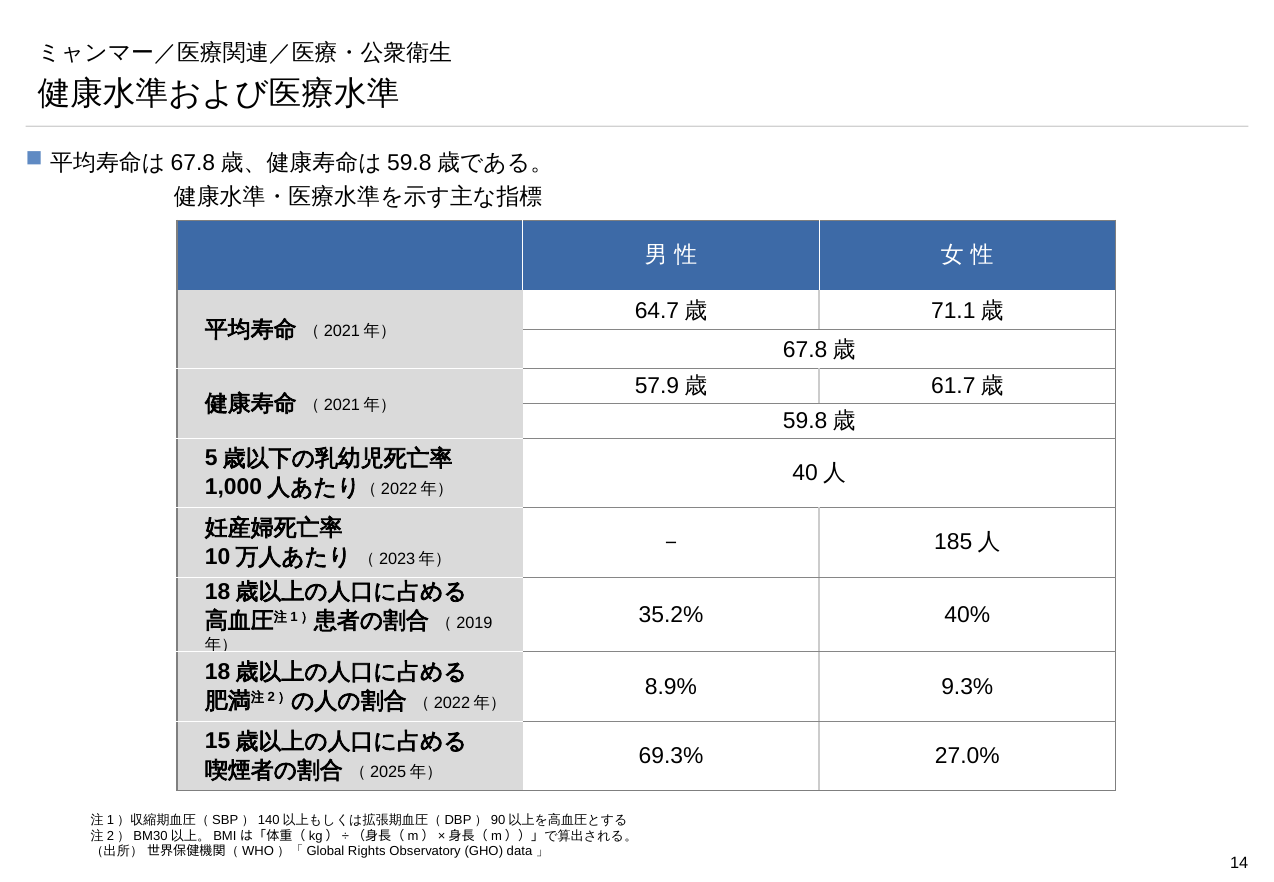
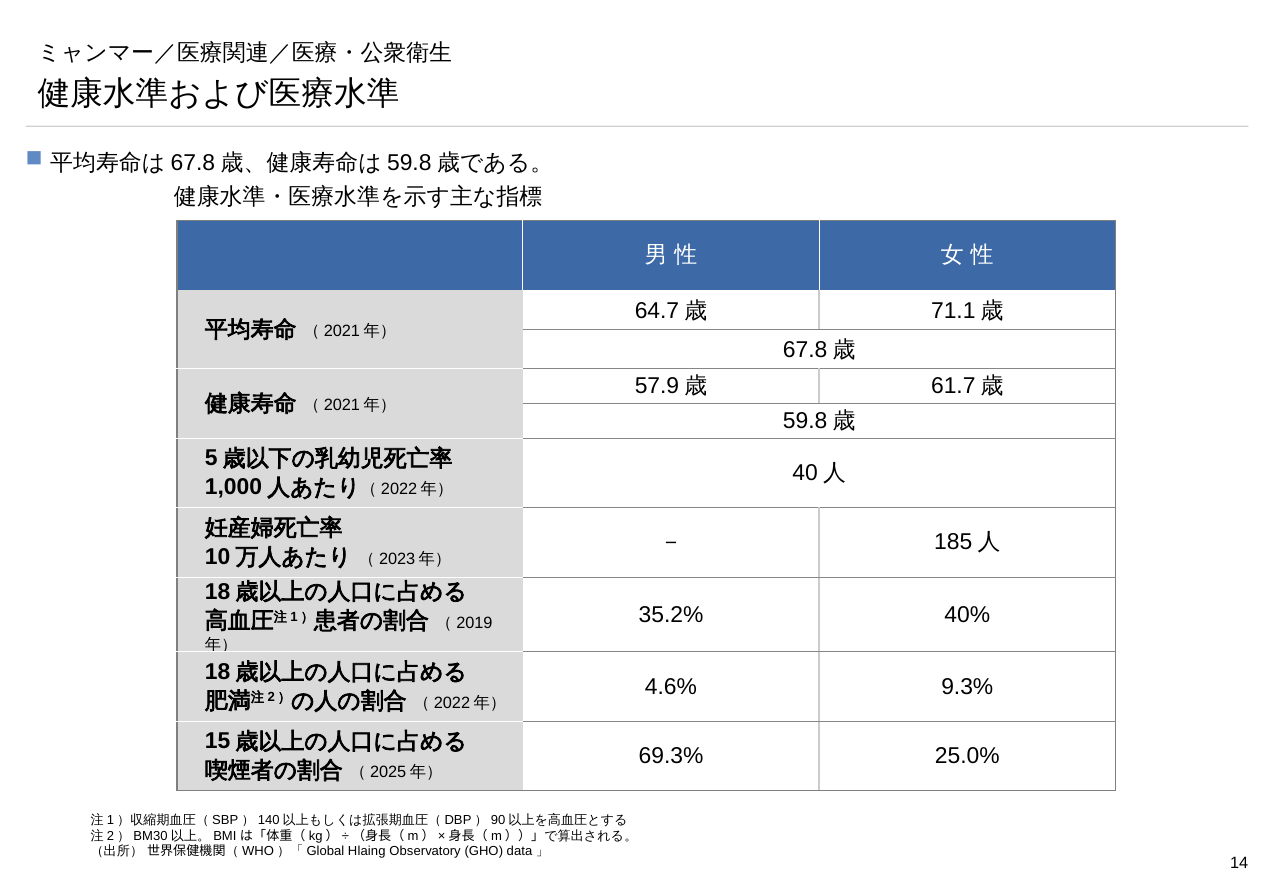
8.9%: 8.9% -> 4.6% (671, 687)
27.0%: 27.0% -> 25.0% (967, 756)
Rights: Rights -> Hlaing (367, 851)
